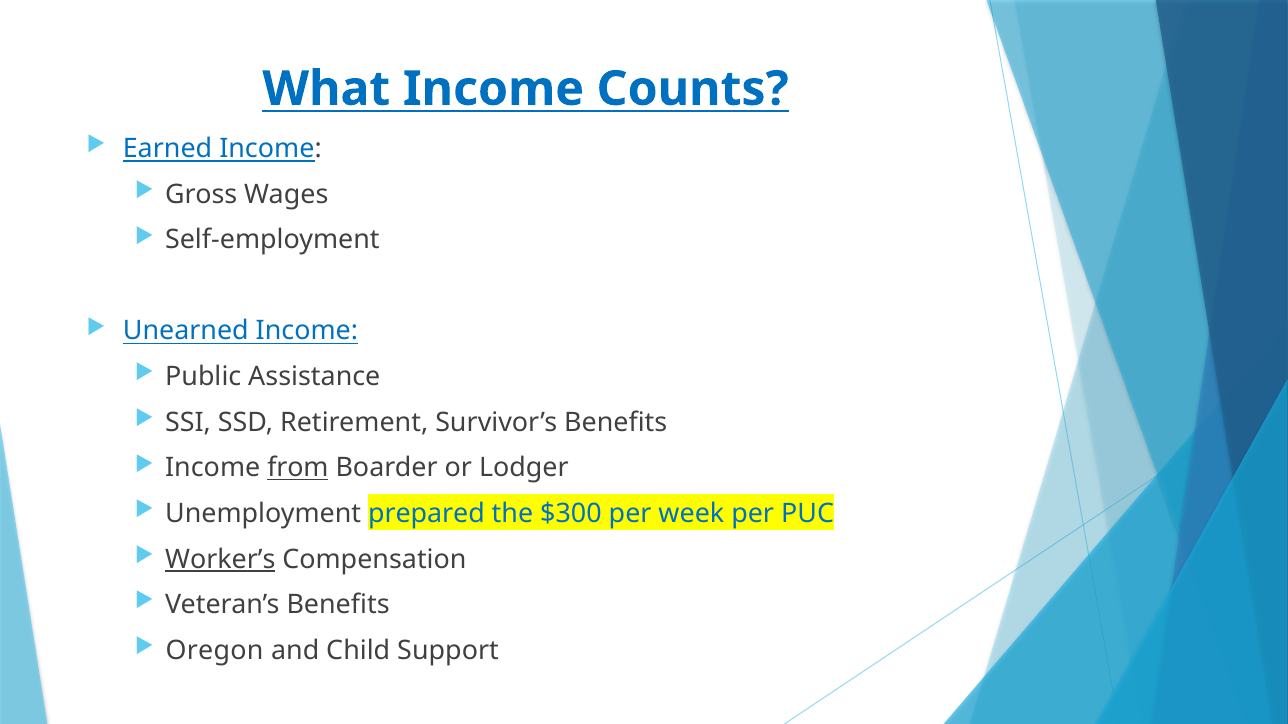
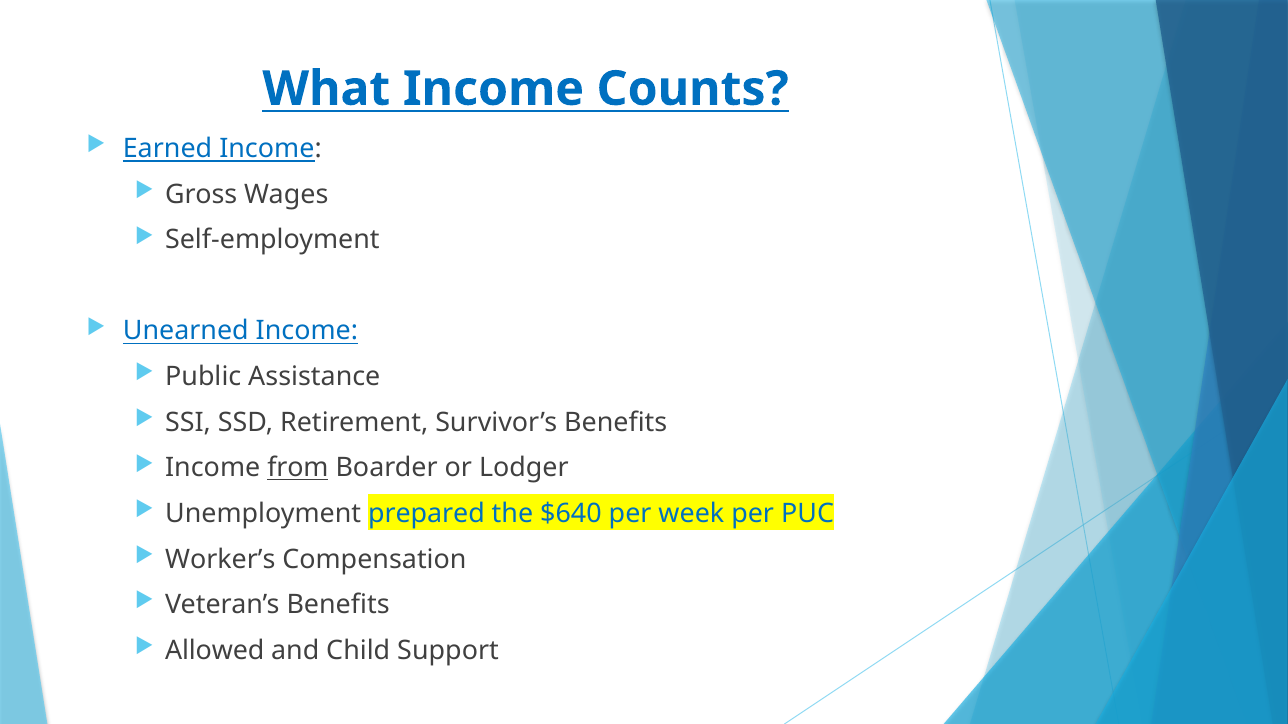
$300: $300 -> $640 (571, 514)
Worker’s underline: present -> none (220, 560)
Oregon: Oregon -> Allowed (215, 651)
